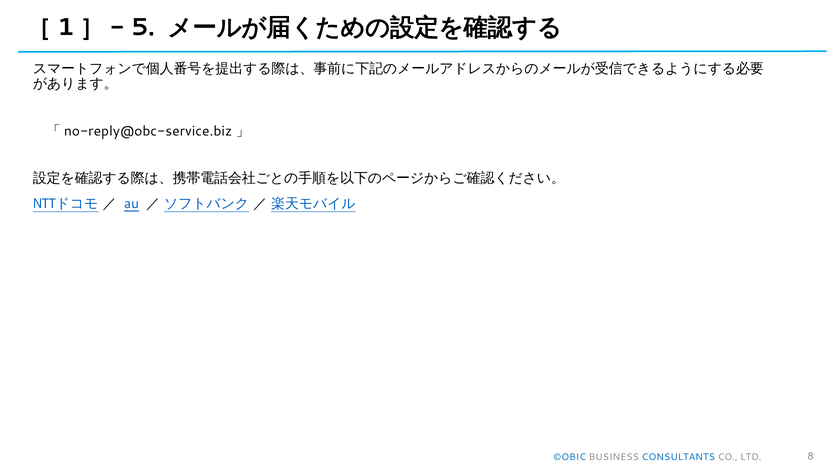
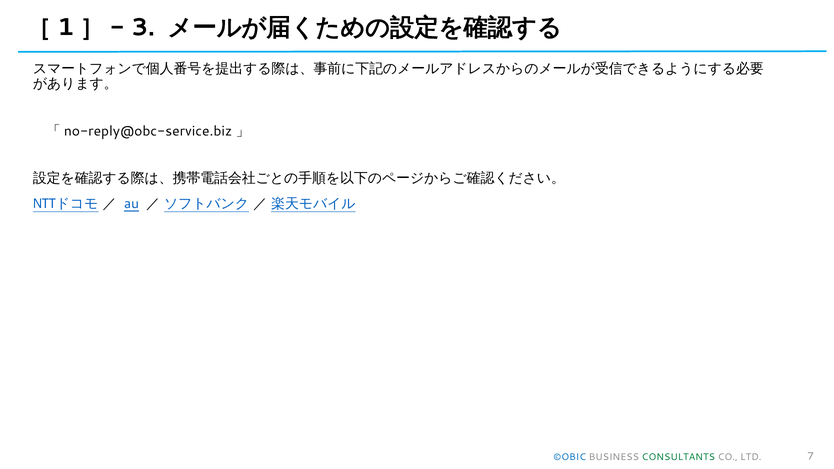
5: 5 -> 3 (143, 27)
CONSULTANTS colour: blue -> green (678, 457)
8: 8 -> 7 (811, 456)
